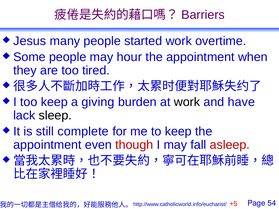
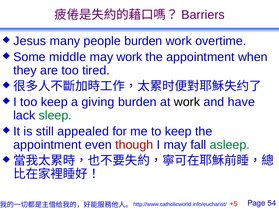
people started: started -> burden (143, 41)
Some people: people -> middle (68, 57)
may hour: hour -> work (129, 57)
sleep colour: black -> green (55, 116)
complete: complete -> appealed (83, 131)
asleep colour: red -> green (230, 145)
